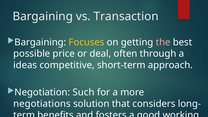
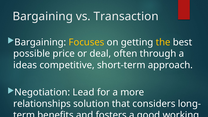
the colour: pink -> yellow (163, 42)
Such: Such -> Lead (84, 92)
negotiations: negotiations -> relationships (42, 104)
